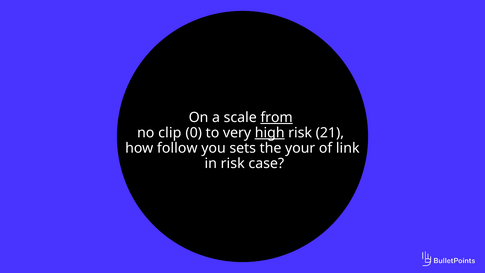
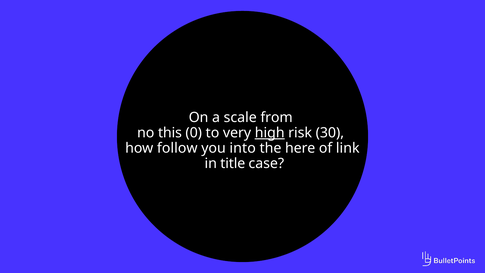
from underline: present -> none (277, 117)
clip: clip -> this (170, 133)
21: 21 -> 30 (330, 133)
sets: sets -> into (243, 148)
your: your -> here (300, 148)
in risk: risk -> title (233, 163)
